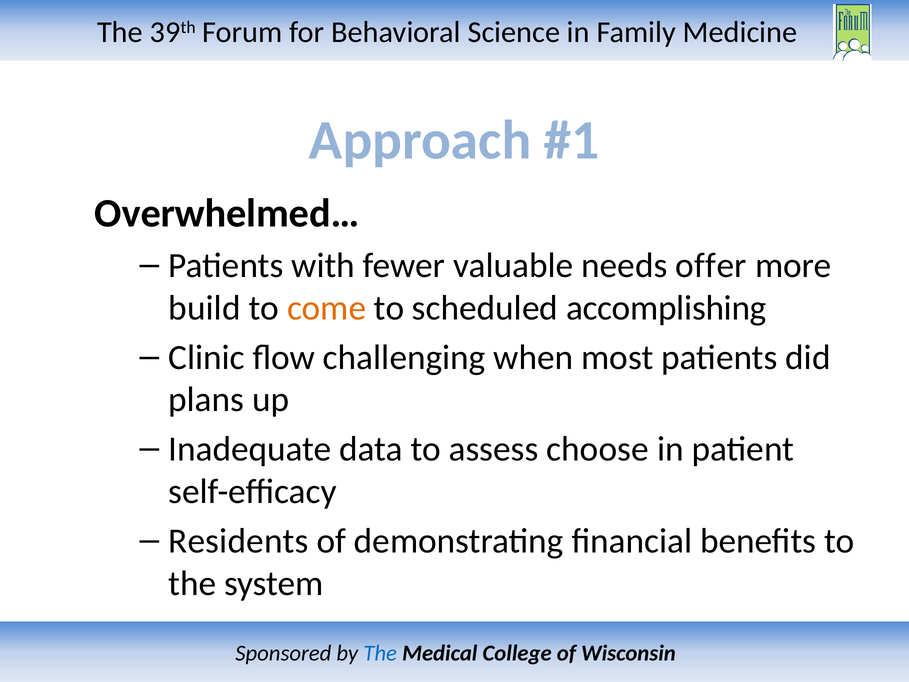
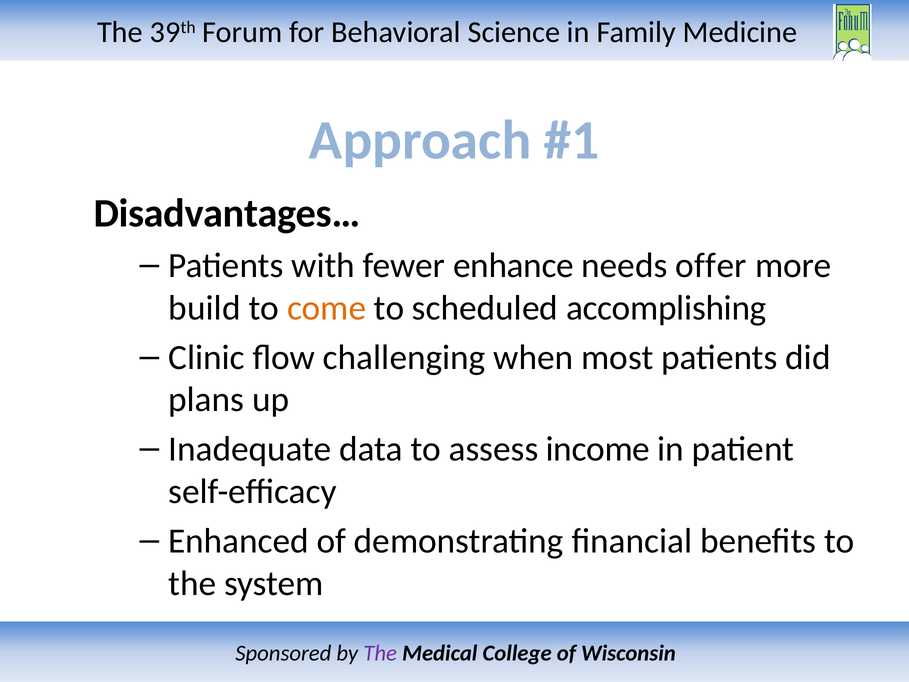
Overwhelmed…: Overwhelmed… -> Disadvantages… (227, 213)
valuable: valuable -> enhance (513, 266)
choose: choose -> income (598, 449)
Residents: Residents -> Enhanced (239, 541)
The colour: blue -> purple (380, 653)
